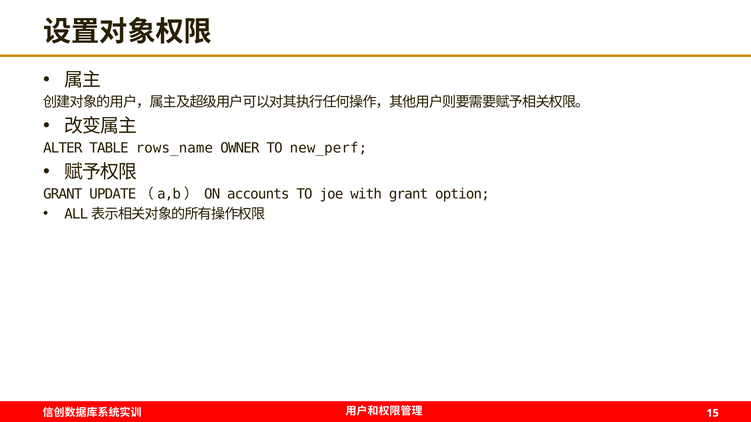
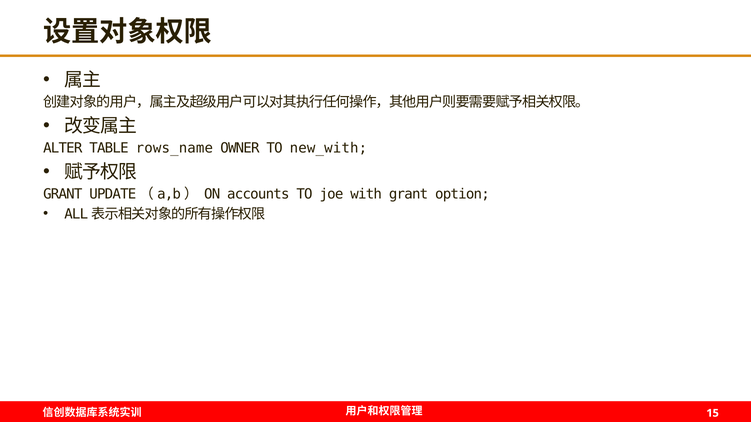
new_perf: new_perf -> new_with (328, 148)
